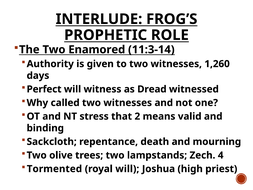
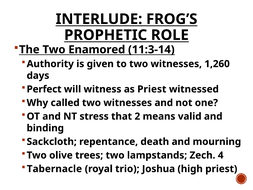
as Dread: Dread -> Priest (152, 89)
Tormented: Tormented -> Tabernacle (54, 169)
royal will: will -> trio (127, 169)
